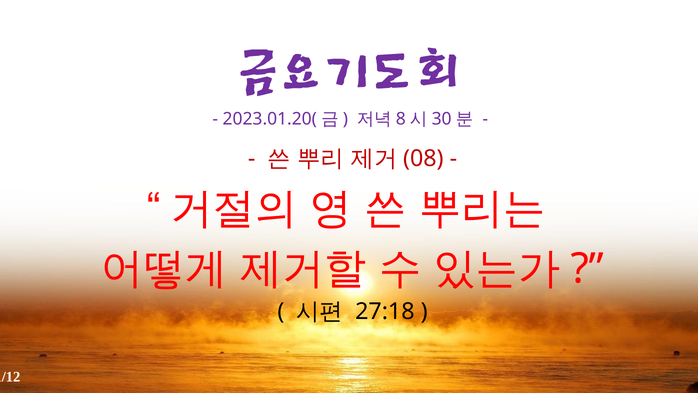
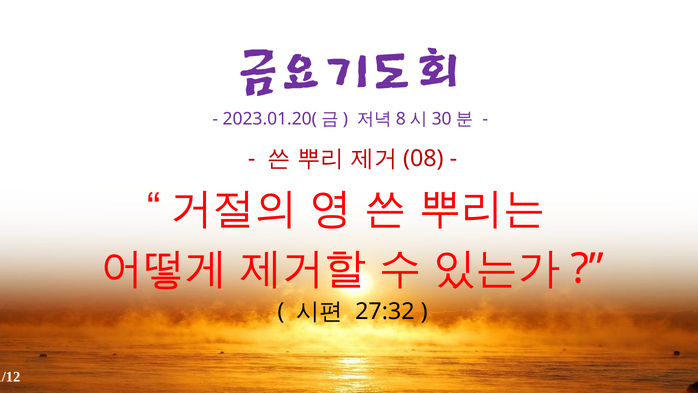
27:18: 27:18 -> 27:32 (385, 311)
